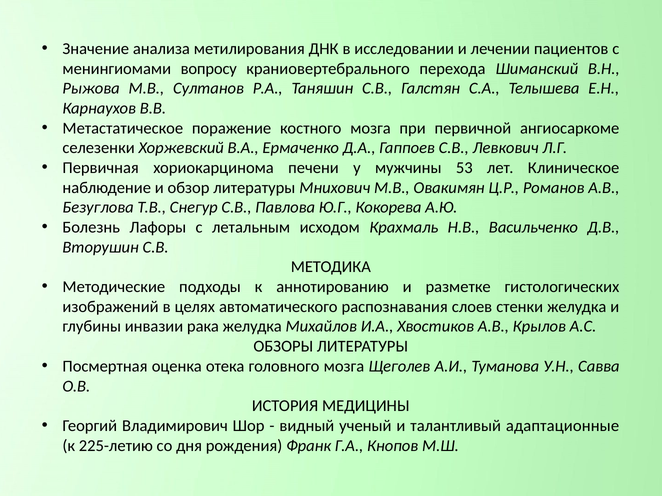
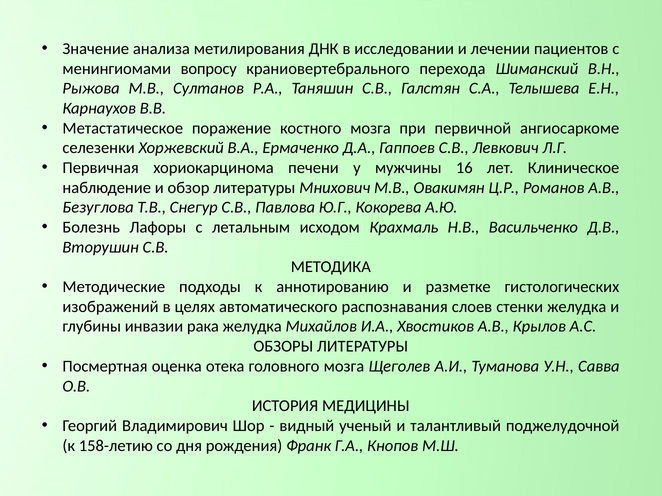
53: 53 -> 16 (464, 168)
адаптационные: адаптационные -> поджелудочной (563, 426)
225-летию: 225-летию -> 158-летию (116, 446)
